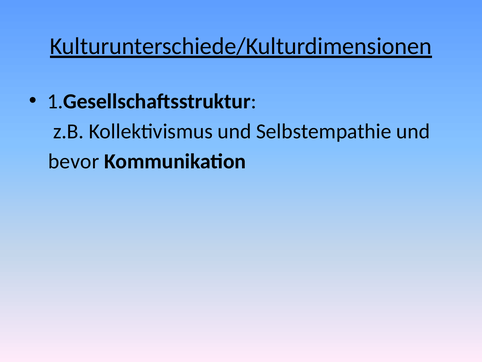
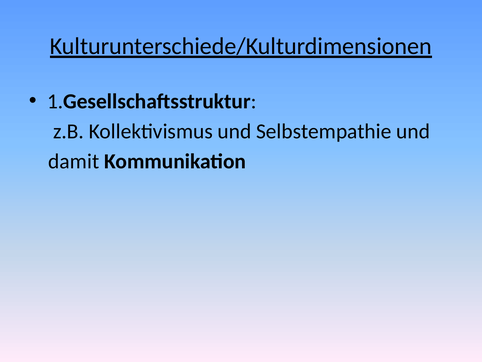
bevor: bevor -> damit (74, 161)
